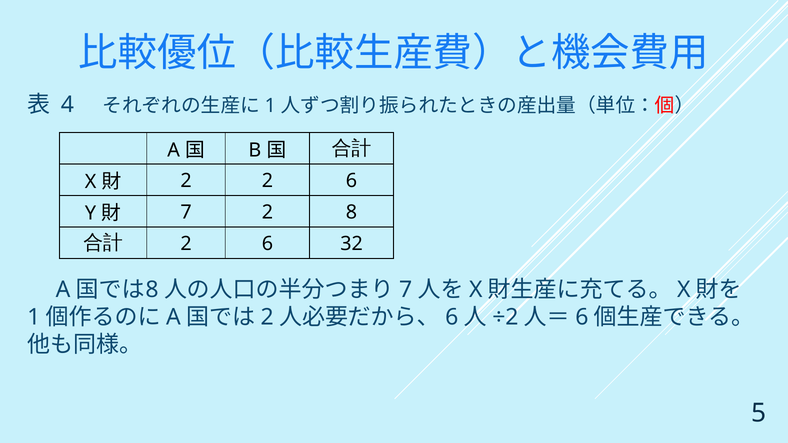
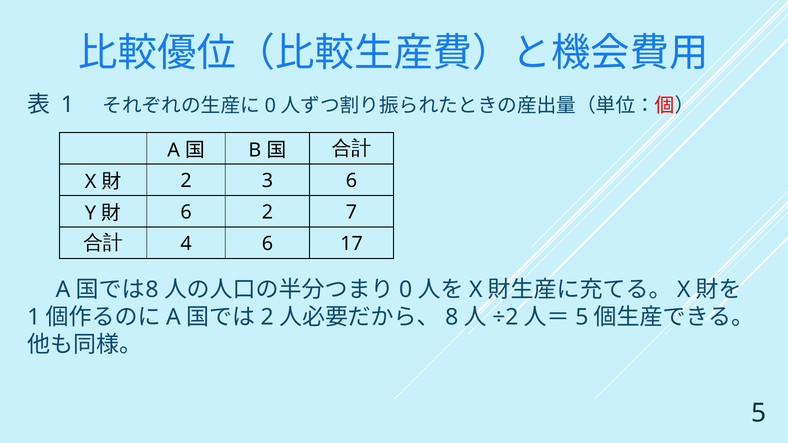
4: 4 -> 1 (67, 104)
1: 1 -> 0 (270, 106)
2 2: 2 -> 3 (267, 181)
7: 7 -> 6 (186, 212)
2 8: 8 -> 7 (352, 212)
2: 2 -> 4 (186, 244)
32: 32 -> 17 (352, 244)
7: 7 -> 0 (406, 290)
6: 6 -> 8 (452, 317)
6: 6 -> 5 (582, 317)
